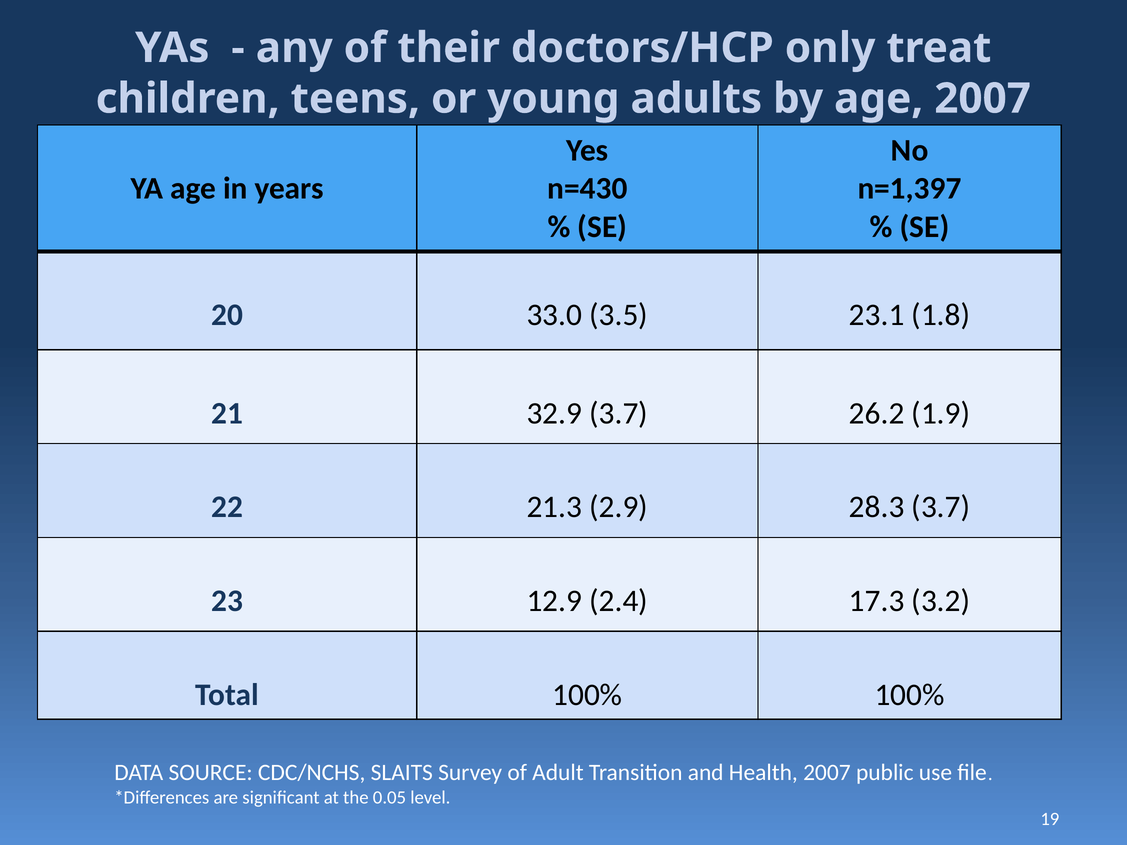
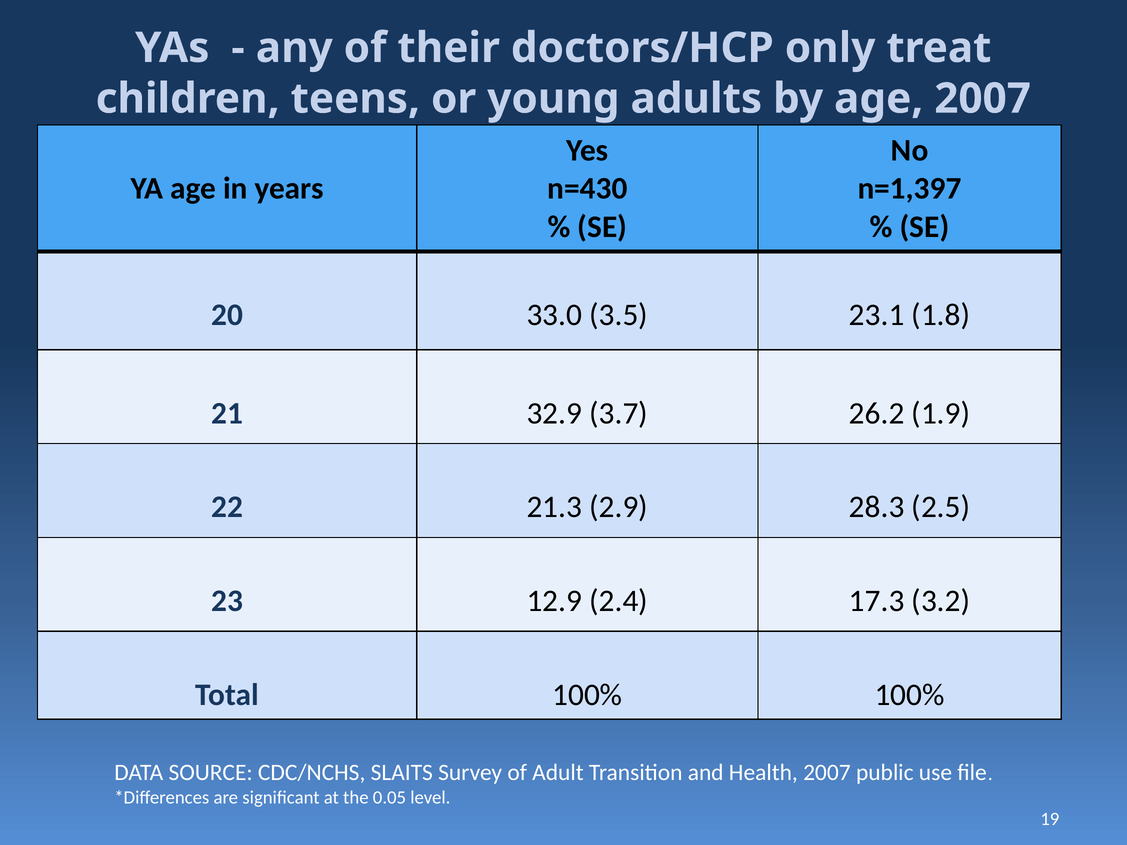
28.3 3.7: 3.7 -> 2.5 (941, 507)
